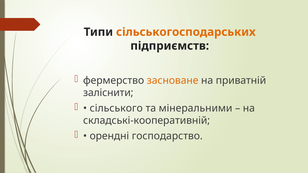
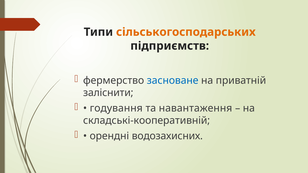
засноване colour: orange -> blue (173, 81)
сільського: сільського -> годування (116, 108)
мінеральними: мінеральними -> навантаження (196, 108)
господарство: господарство -> водозахисних (167, 136)
